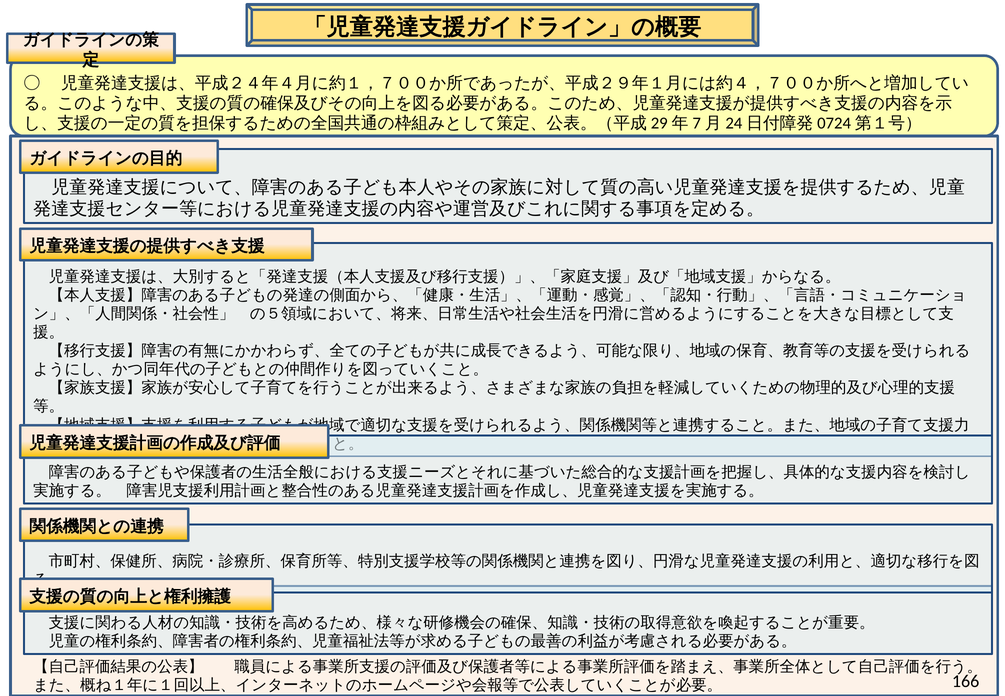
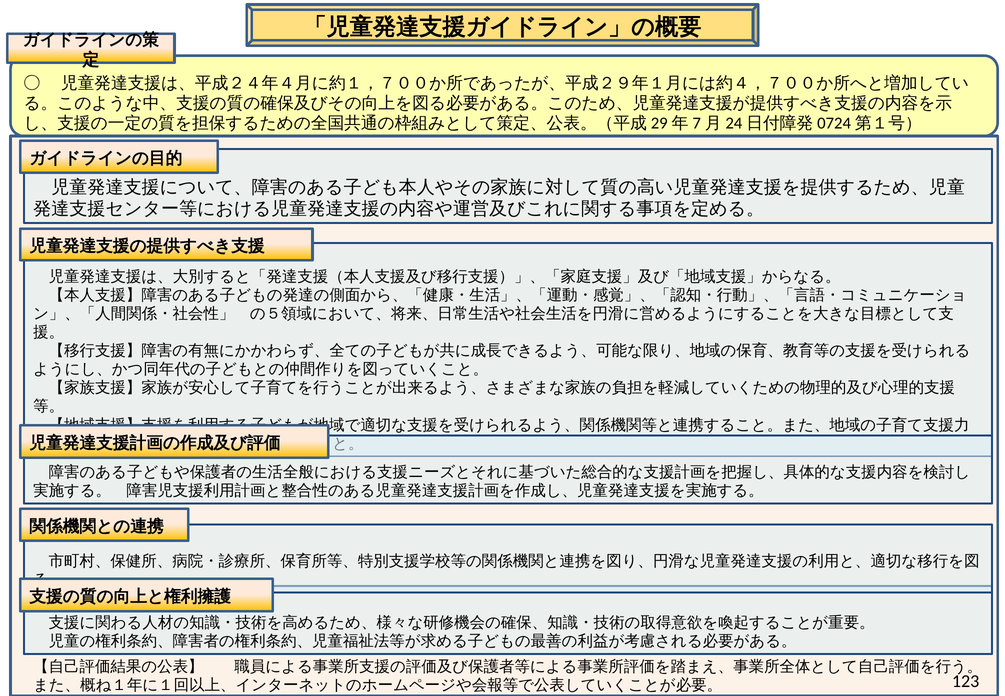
166: 166 -> 123 (966, 681)
